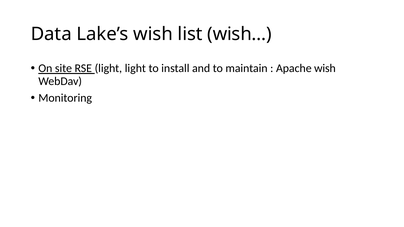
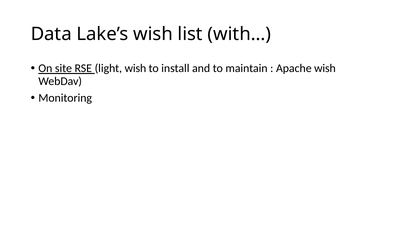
wish…: wish… -> with… (239, 34)
light light: light -> wish (135, 68)
